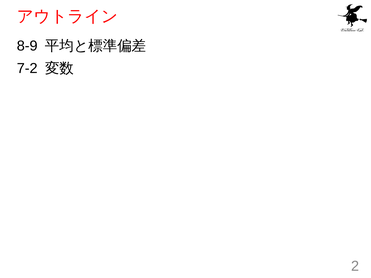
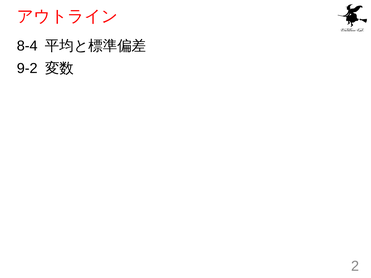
8-9: 8-9 -> 8-4 (27, 46)
7-2: 7-2 -> 9-2 (27, 68)
